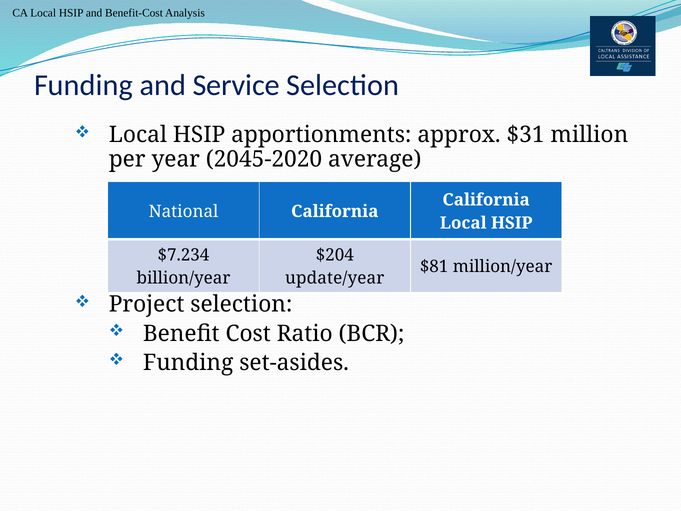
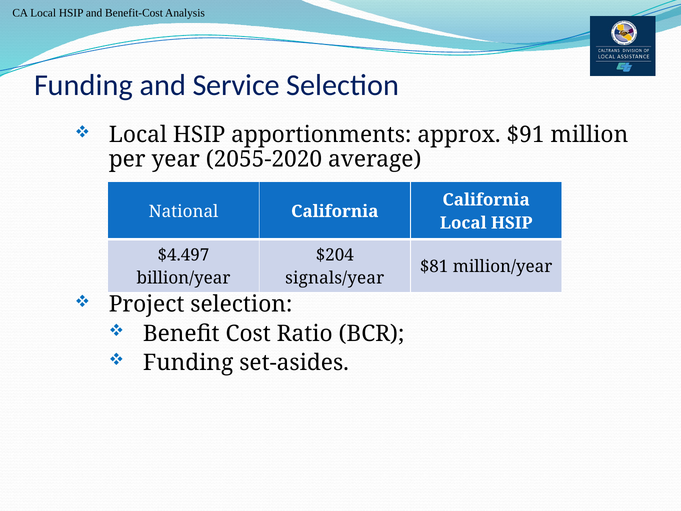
$31: $31 -> $91 (526, 135)
2045-2020: 2045-2020 -> 2055-2020 (264, 159)
$7.234: $7.234 -> $4.497 (183, 255)
update/year: update/year -> signals/year (335, 278)
